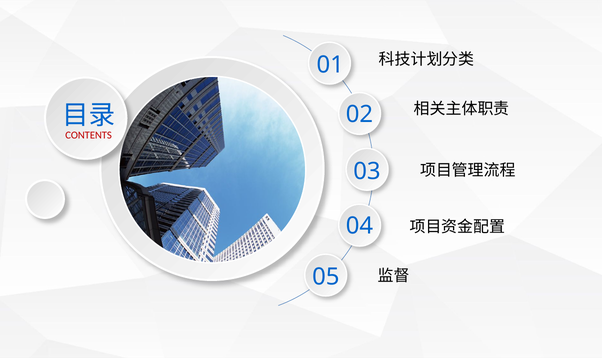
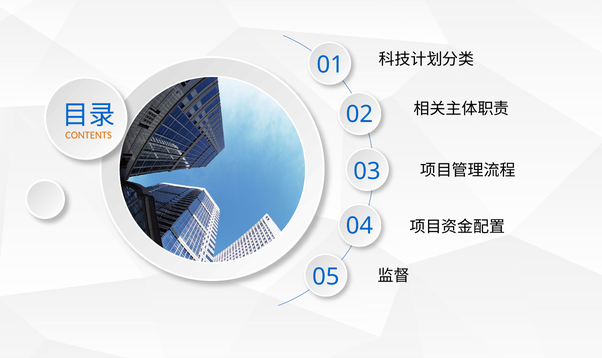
CONTENTS colour: red -> orange (89, 135)
